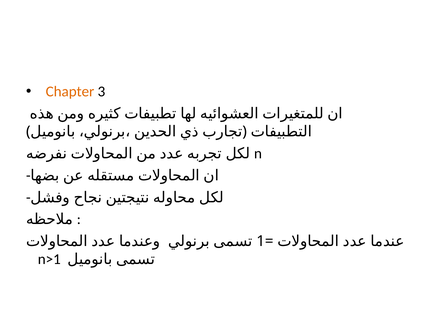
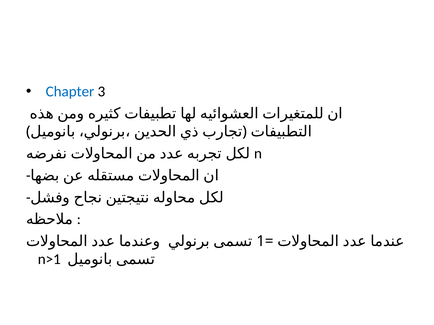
Chapter colour: orange -> blue (70, 92)
